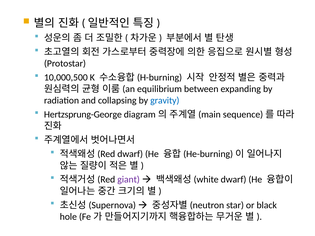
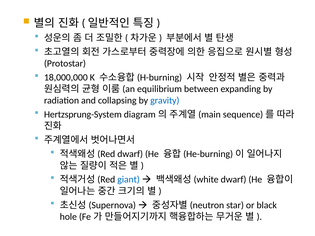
10,000,500: 10,000,500 -> 18,000,000 (66, 78)
Hertzsprung-George: Hertzsprung-George -> Hertzsprung-System (83, 115)
giant colour: purple -> blue (129, 180)
